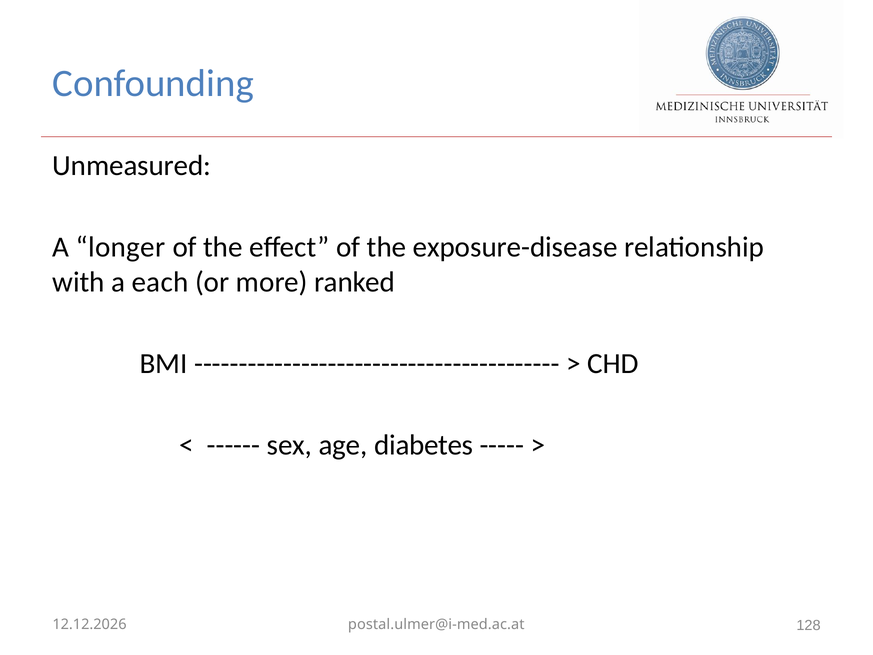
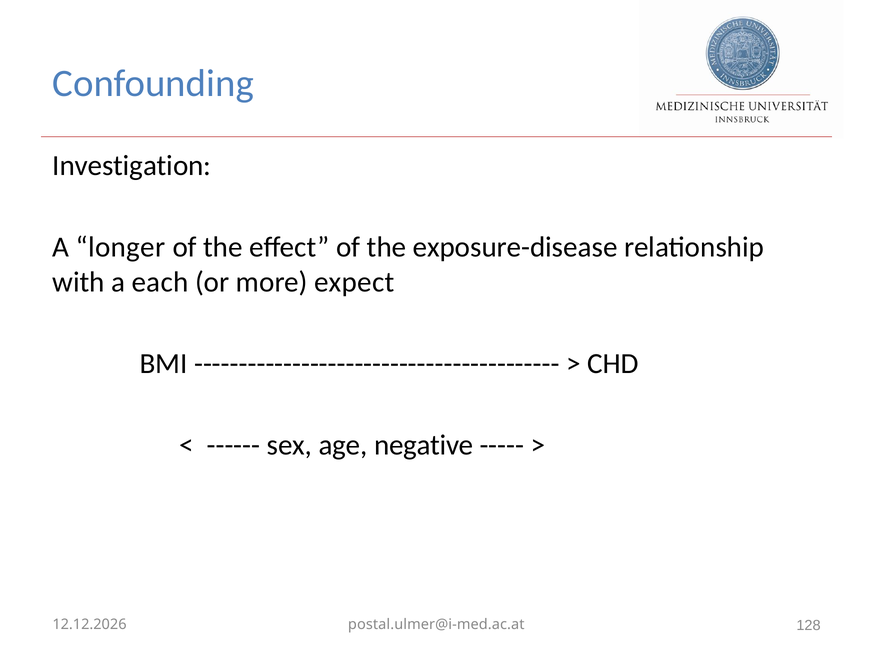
Unmeasured: Unmeasured -> Investigation (132, 166)
ranked: ranked -> expect (354, 282)
diabetes: diabetes -> negative (424, 445)
